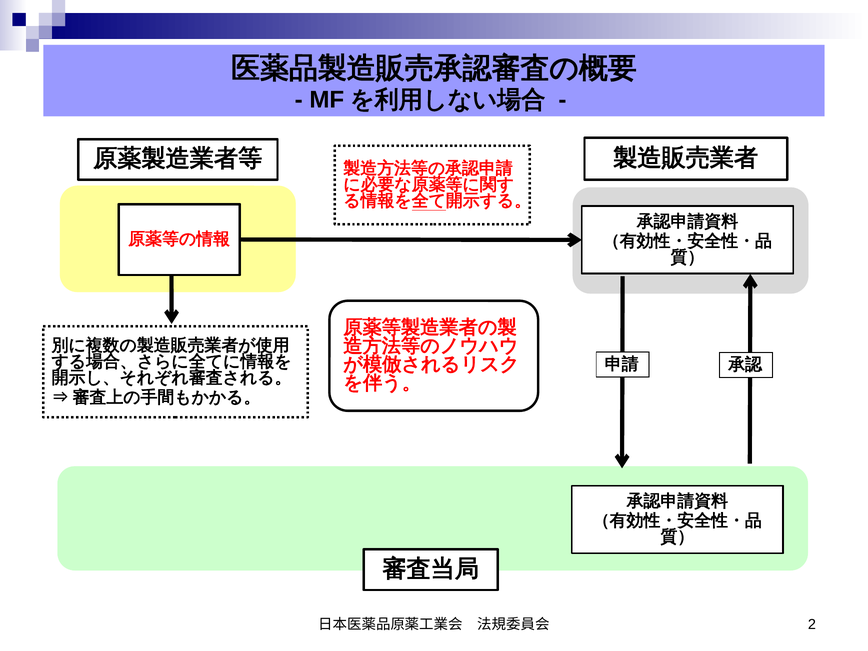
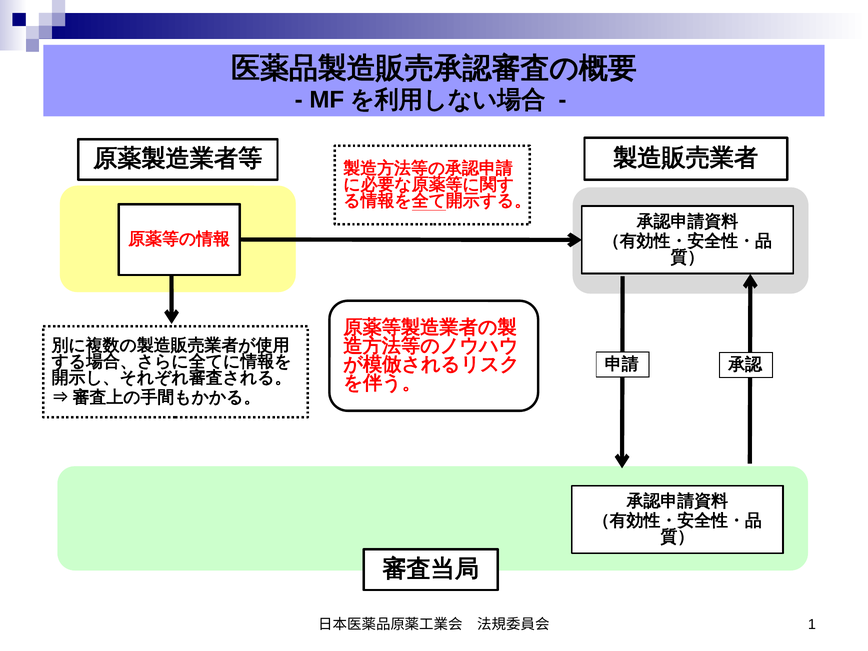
2: 2 -> 1 (812, 624)
